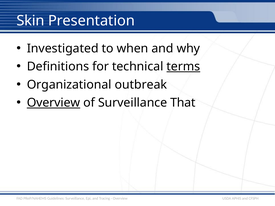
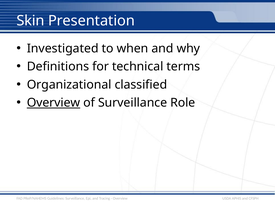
terms underline: present -> none (183, 67)
outbreak: outbreak -> classified (141, 85)
That: That -> Role (183, 103)
